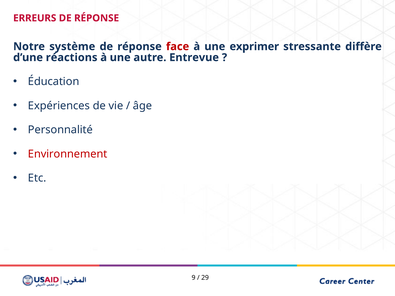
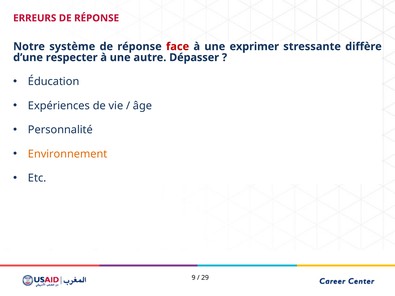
réactions: réactions -> respecter (72, 58)
Entrevue: Entrevue -> Dépasser (194, 58)
Environnement colour: red -> orange (68, 154)
